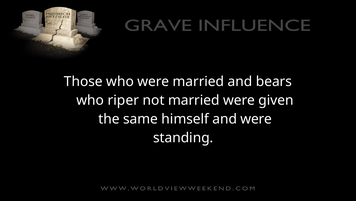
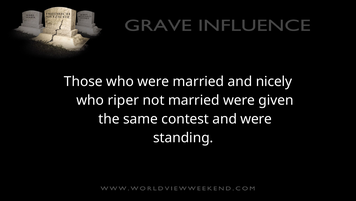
bears: bears -> nicely (274, 81)
himself: himself -> contest (185, 119)
